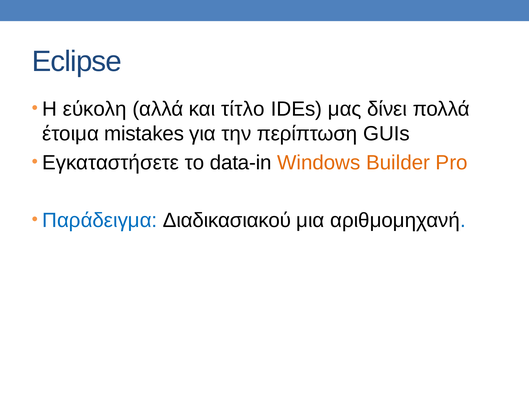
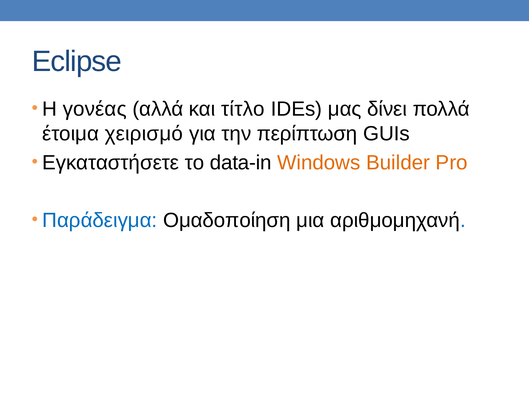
εύκολη: εύκολη -> γονέας (95, 109)
mistakes: mistakes -> χειρισμό (144, 134)
Διαδικασιακού: Διαδικασιακού -> Ομαδοποίηση (227, 220)
